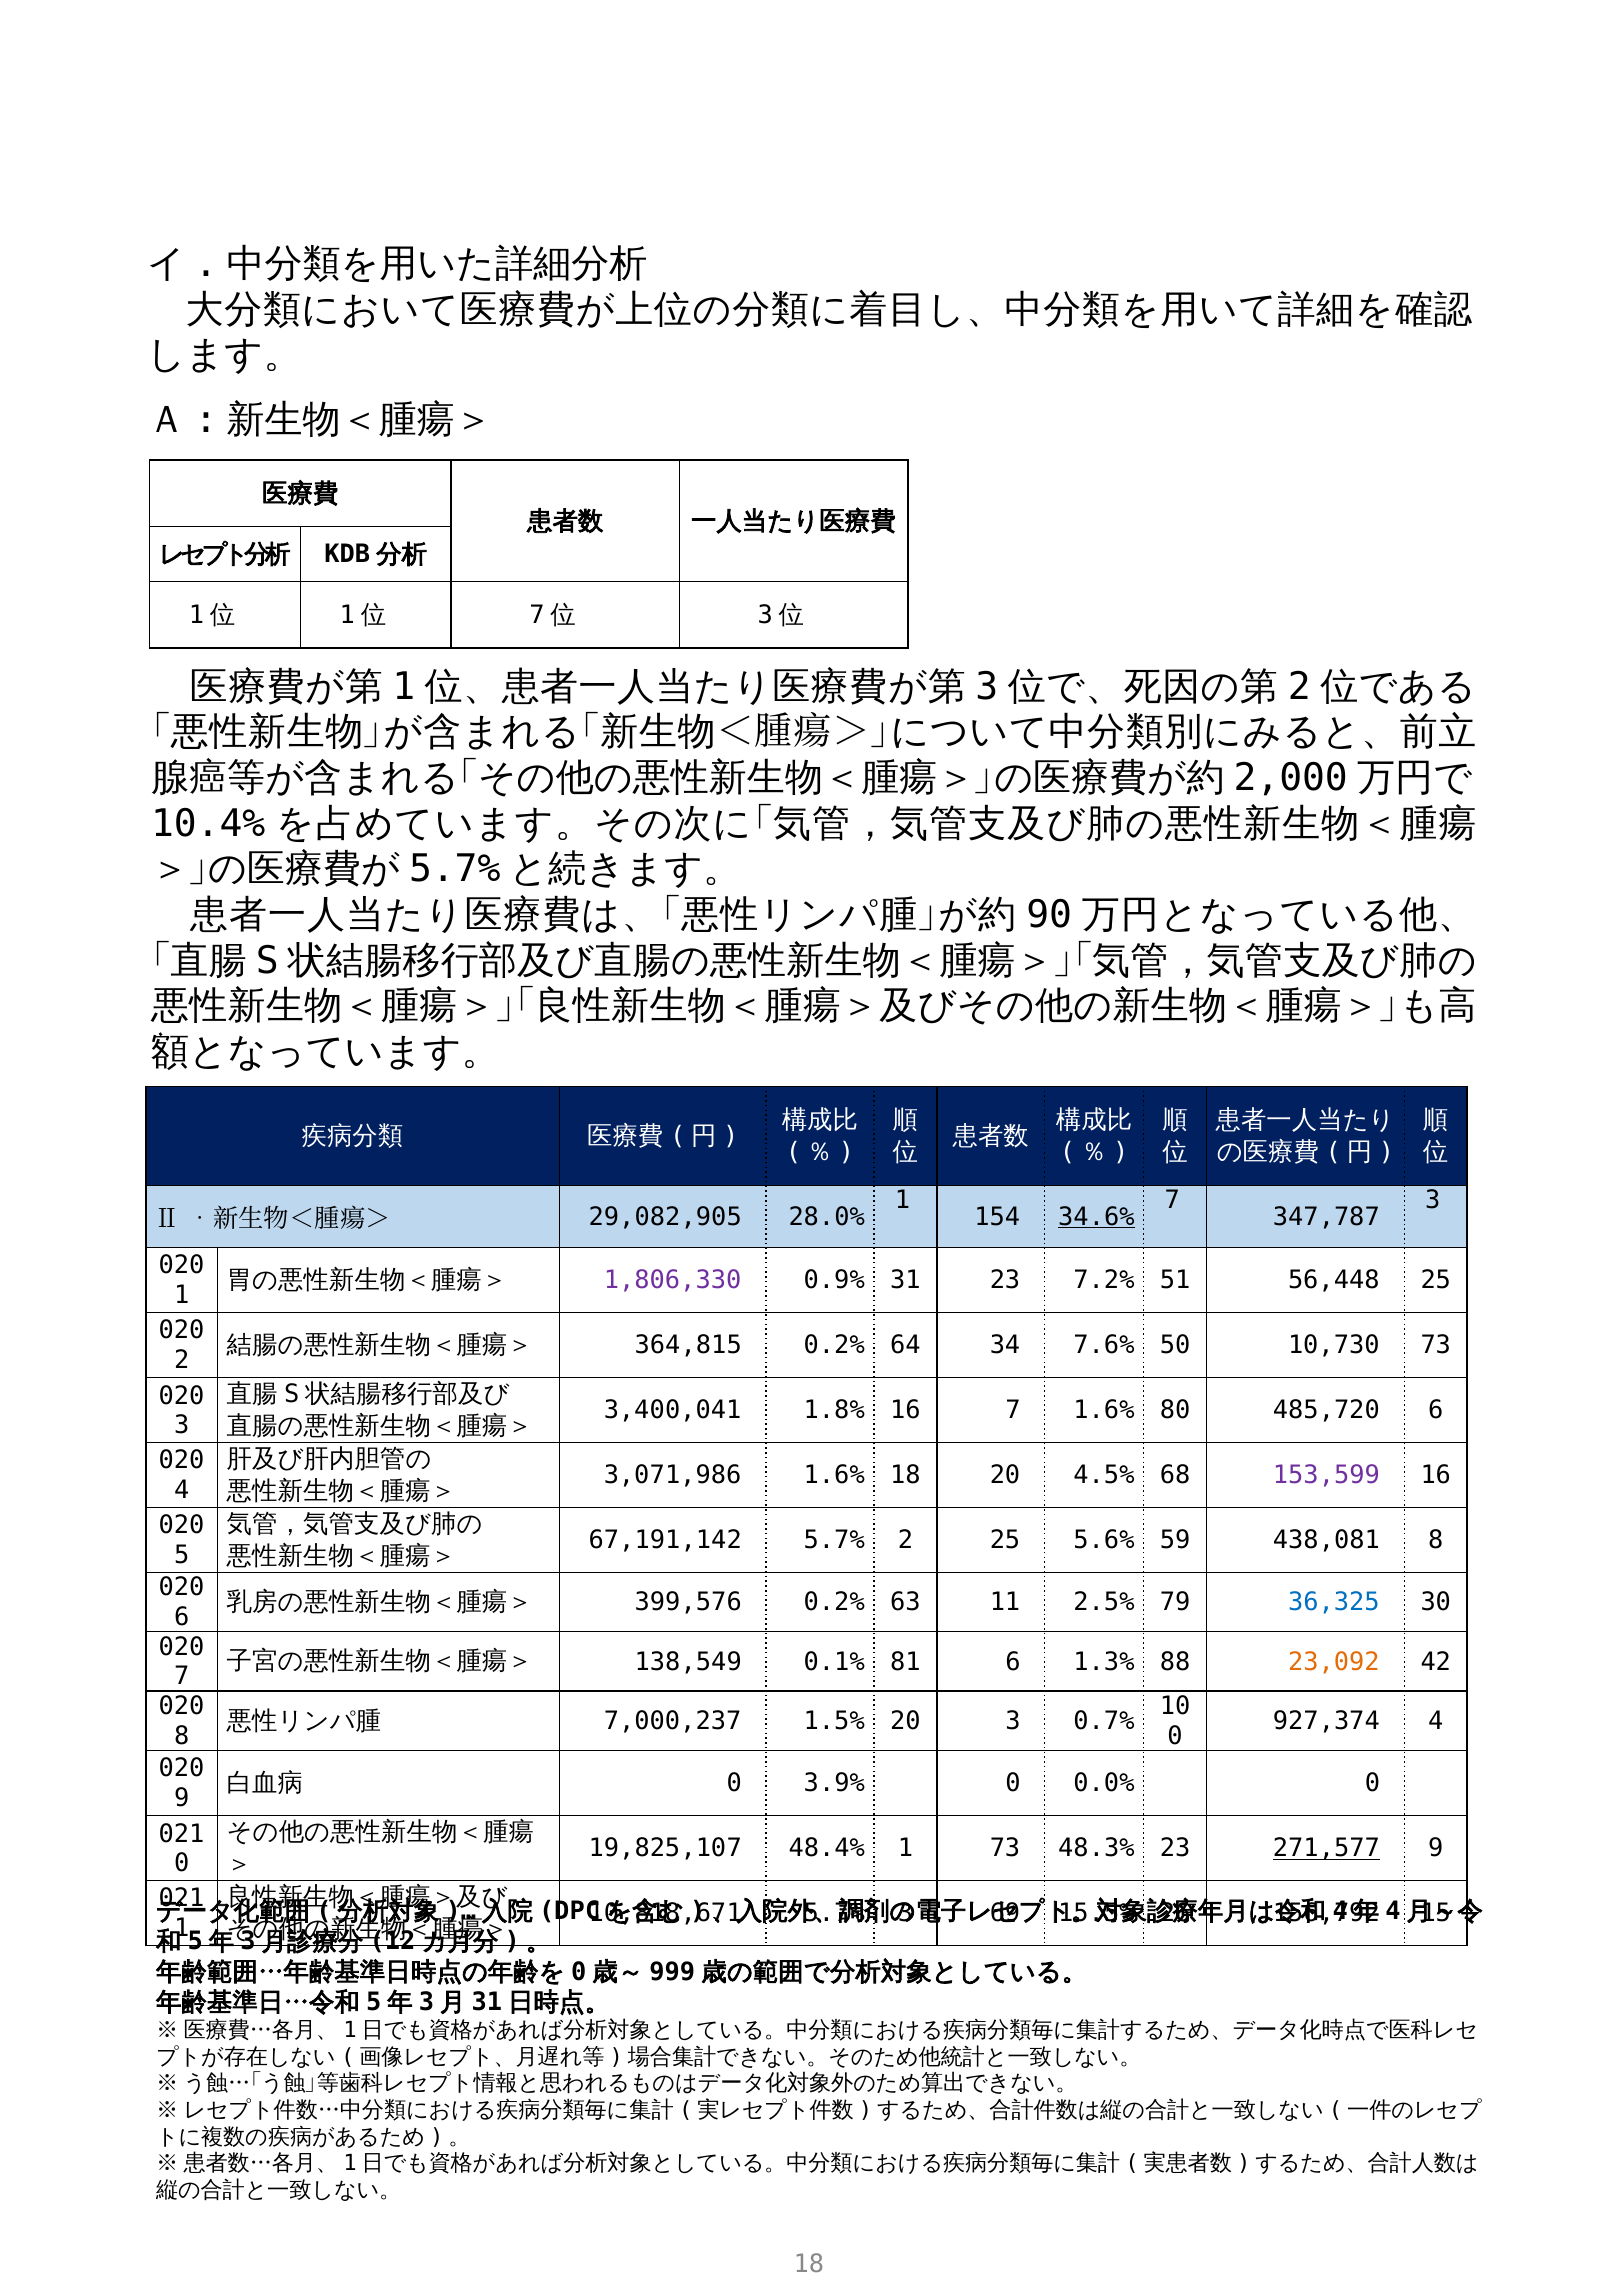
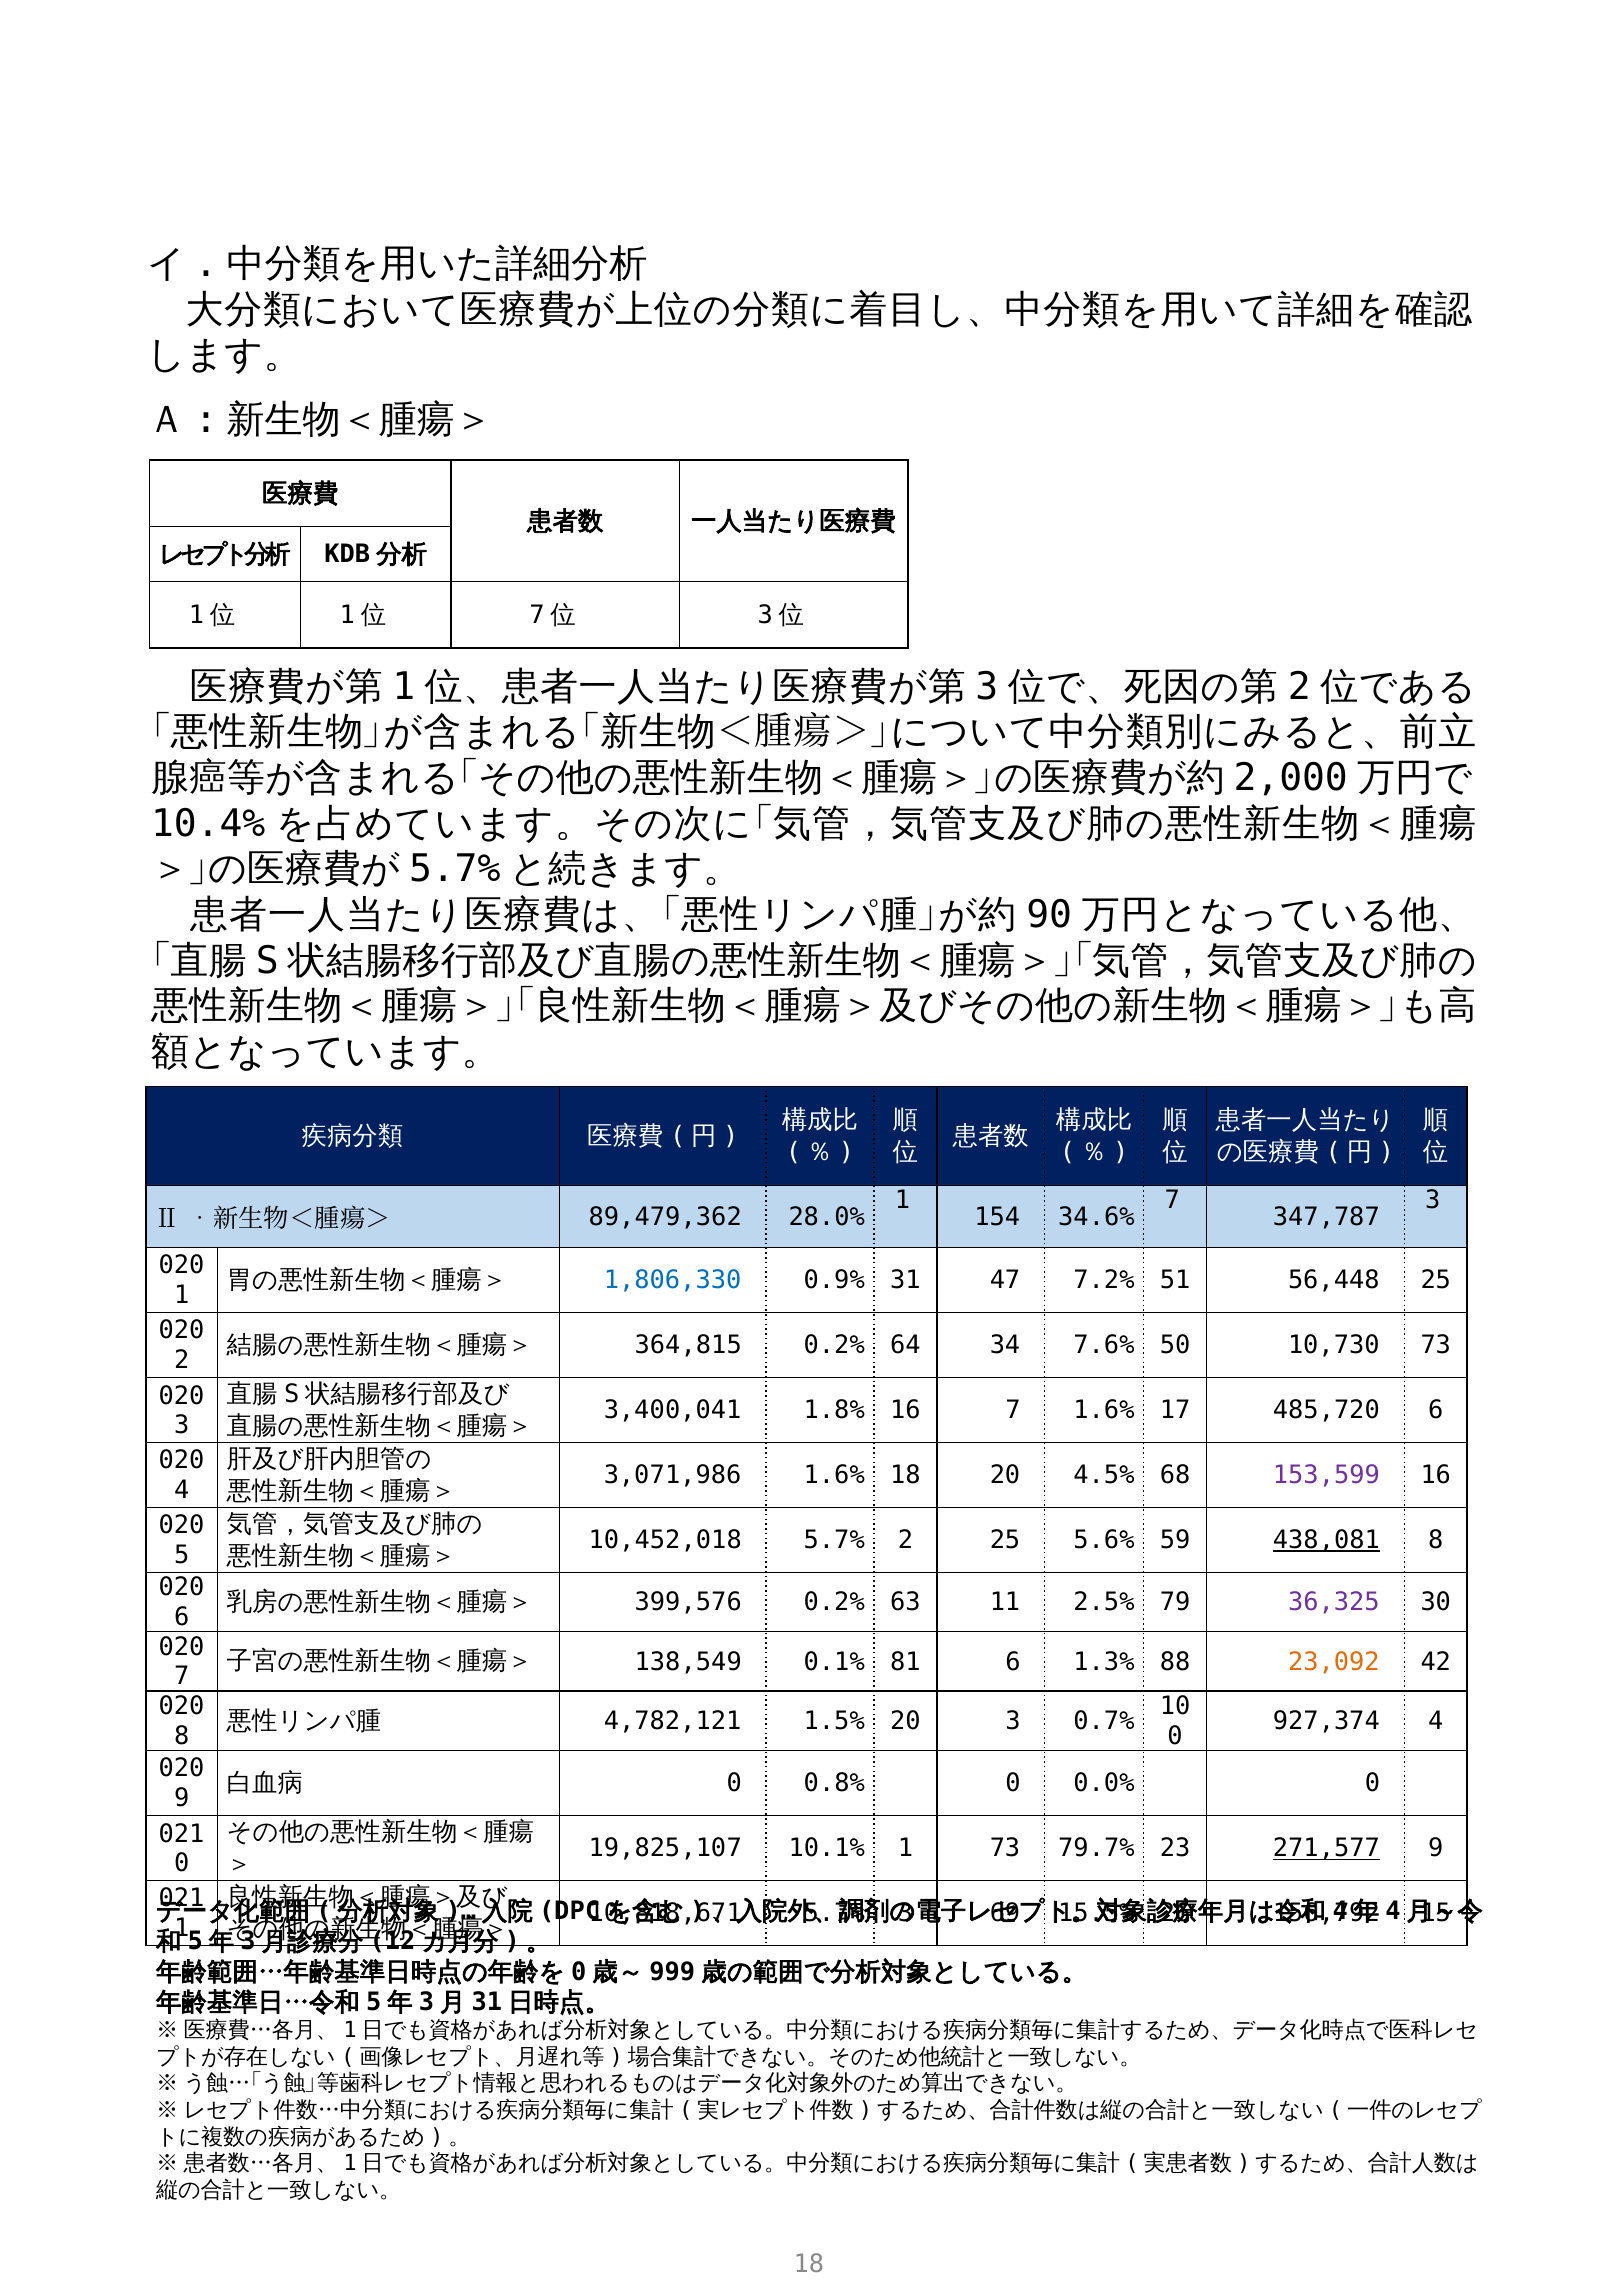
34.6% underline: present -> none (1096, 1217)
29,082,905: 29,082,905 -> 89,479,362 (665, 1217)
1,806,330 colour: purple -> blue (673, 1280)
31 23: 23 -> 47 (1005, 1280)
80: 80 -> 17 (1175, 1411)
67,191,142: 67,191,142 -> 10,452,018 (665, 1540)
438,081 underline: none -> present (1326, 1540)
36,325 colour: blue -> purple (1334, 1602)
7,000,237: 7,000,237 -> 4,782,121 (673, 1721)
3.9%: 3.9% -> 0.8% (834, 1784)
48.4%: 48.4% -> 10.1% (827, 1849)
48.3%: 48.3% -> 79.7% (1096, 1849)
